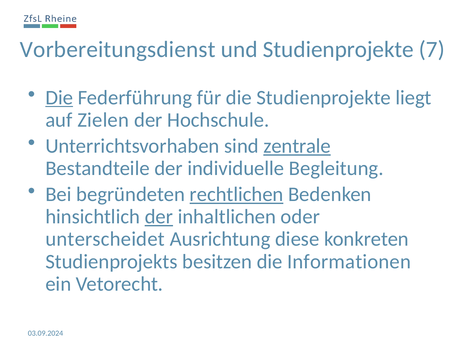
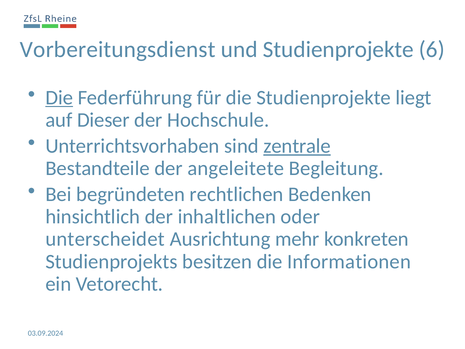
7: 7 -> 6 (432, 49)
Zielen: Zielen -> Dieser (103, 120)
individuelle: individuelle -> angeleitete (236, 168)
rechtlichen underline: present -> none (237, 194)
der underline: present -> none (159, 217)
diese: diese -> mehr (297, 239)
